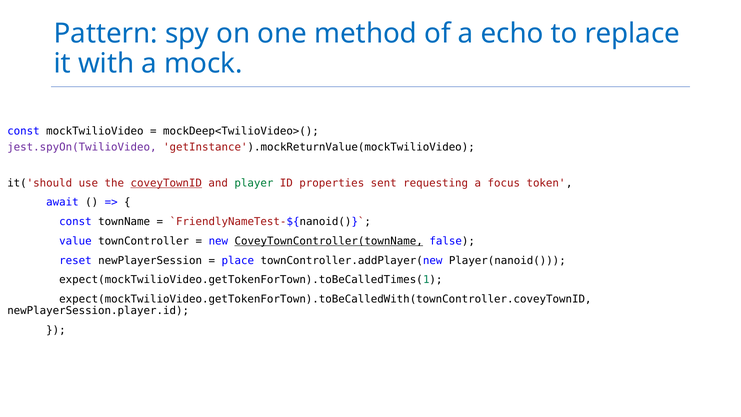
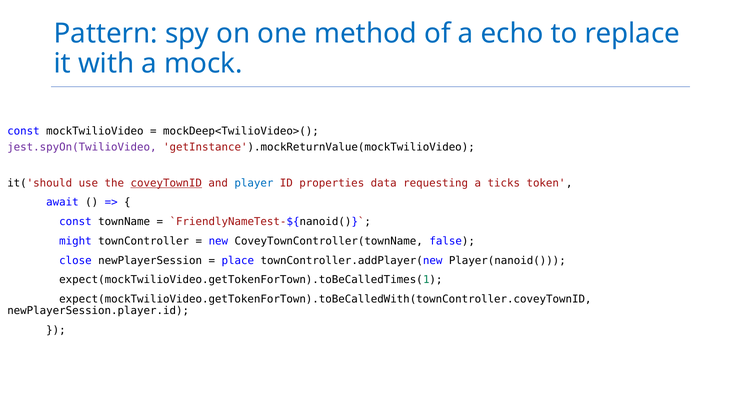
player colour: green -> blue (254, 183)
sent: sent -> data (384, 183)
focus: focus -> ticks (504, 183)
value: value -> might (75, 241)
CoveyTownController(townName underline: present -> none (329, 241)
reset: reset -> close (75, 260)
